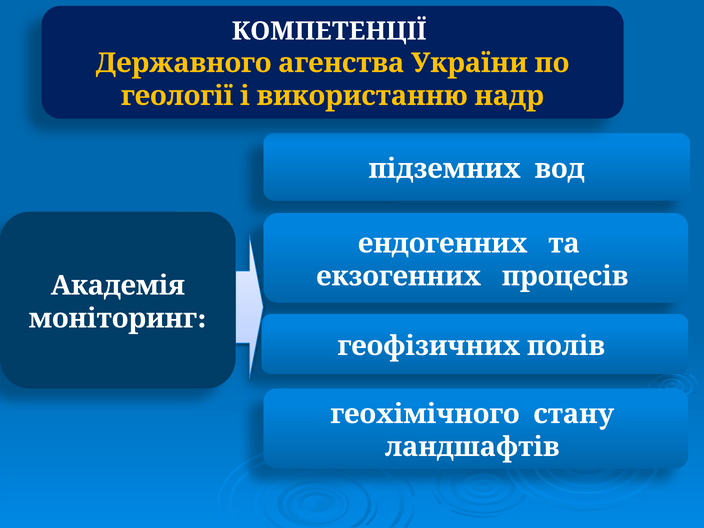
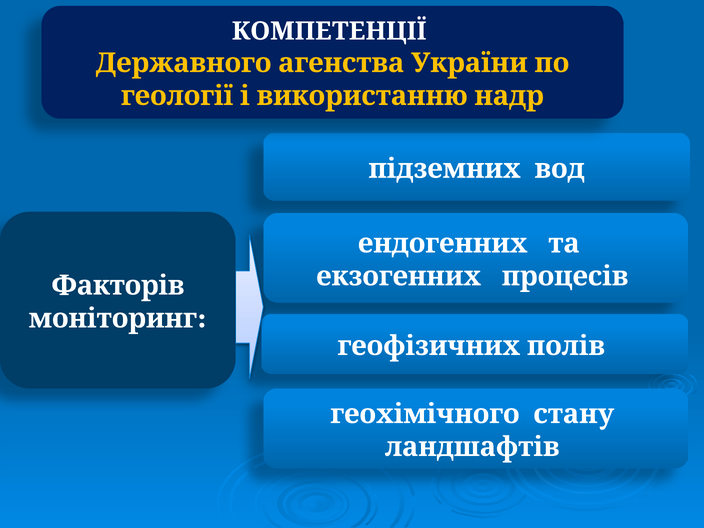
Академія: Академія -> Факторів (118, 286)
